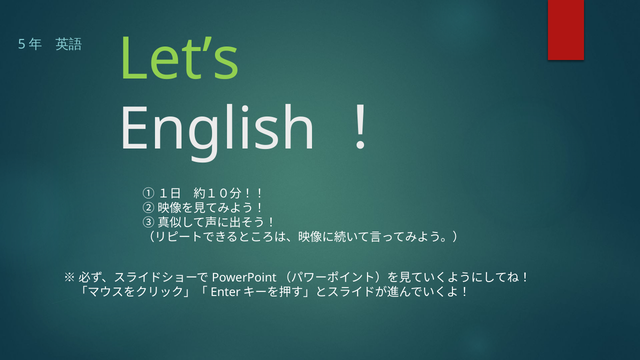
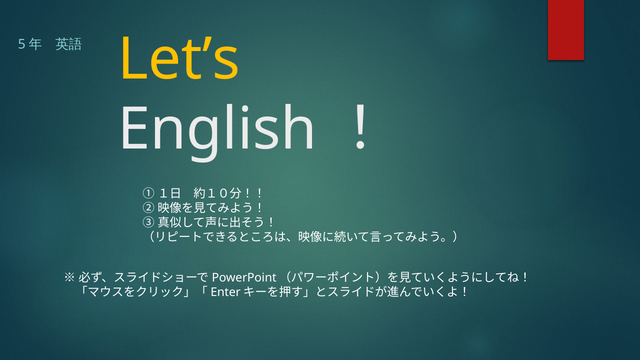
Let’s colour: light green -> yellow (179, 59)
